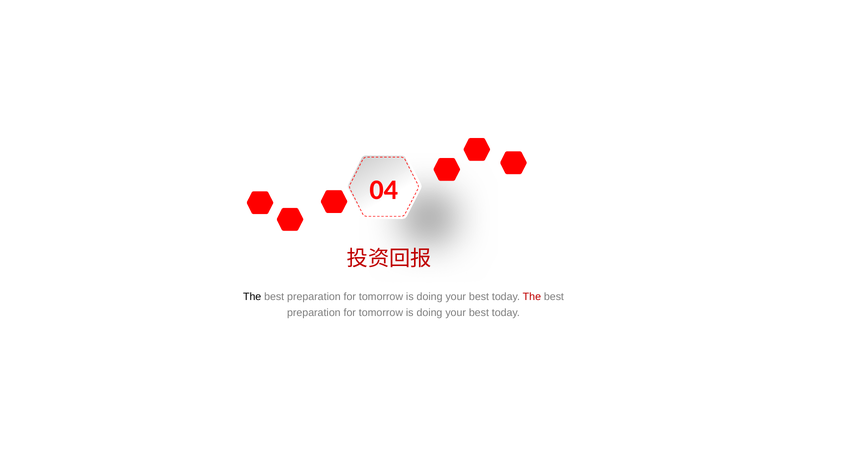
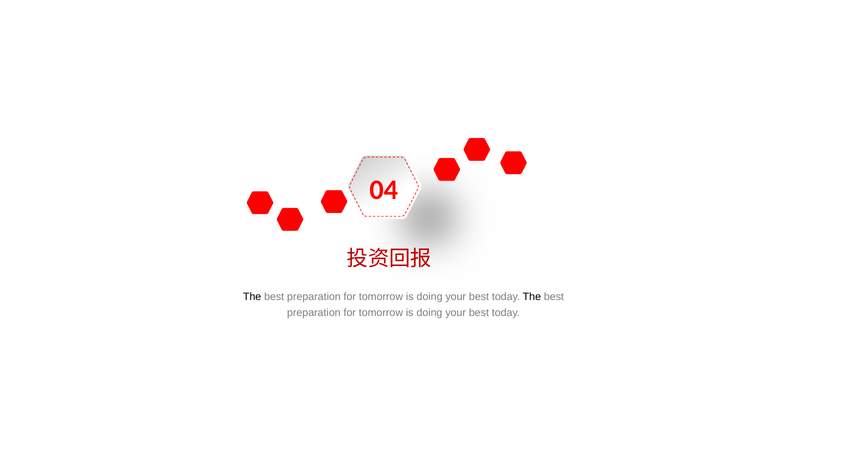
The colour: red -> black (532, 297)
